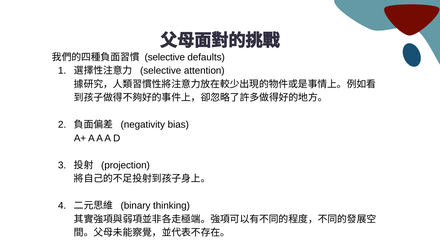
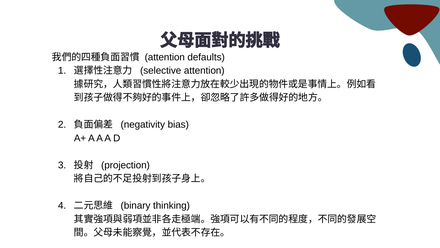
selective: selective -> attention (165, 57)
